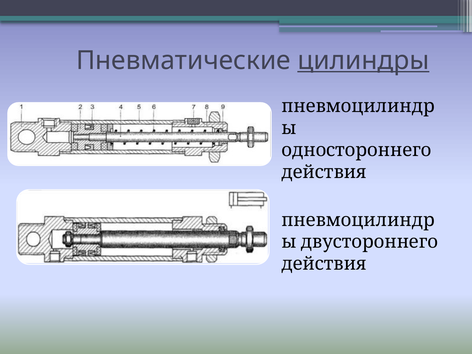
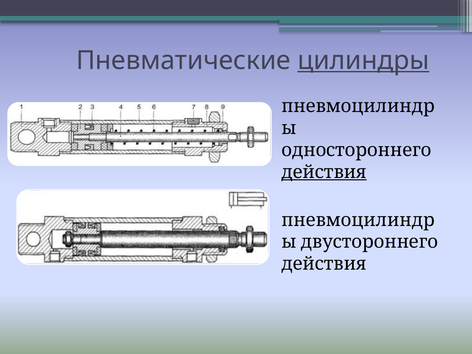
действия underline: none -> present (324, 172)
